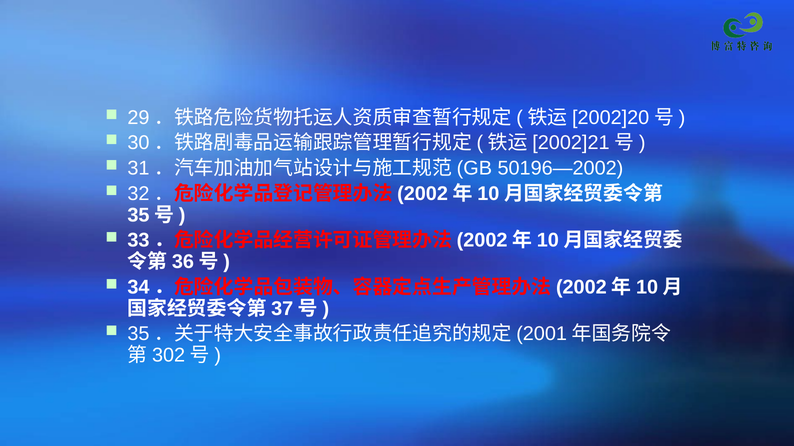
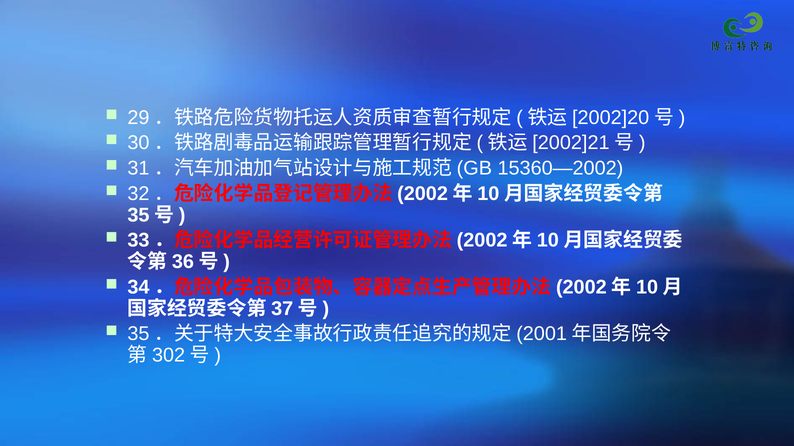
50196—2002: 50196—2002 -> 15360—2002 (560, 169)
